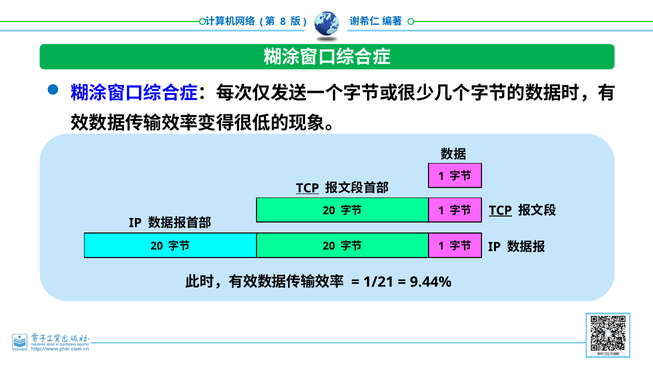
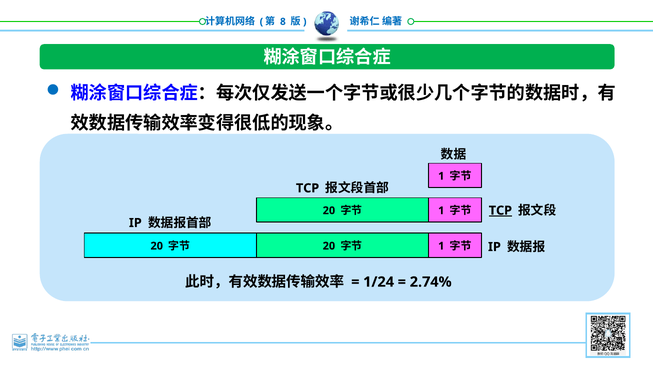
TCP underline: present -> none (308, 188)
1/21: 1/21 -> 1/24 (379, 282)
9.44%: 9.44% -> 2.74% (431, 282)
